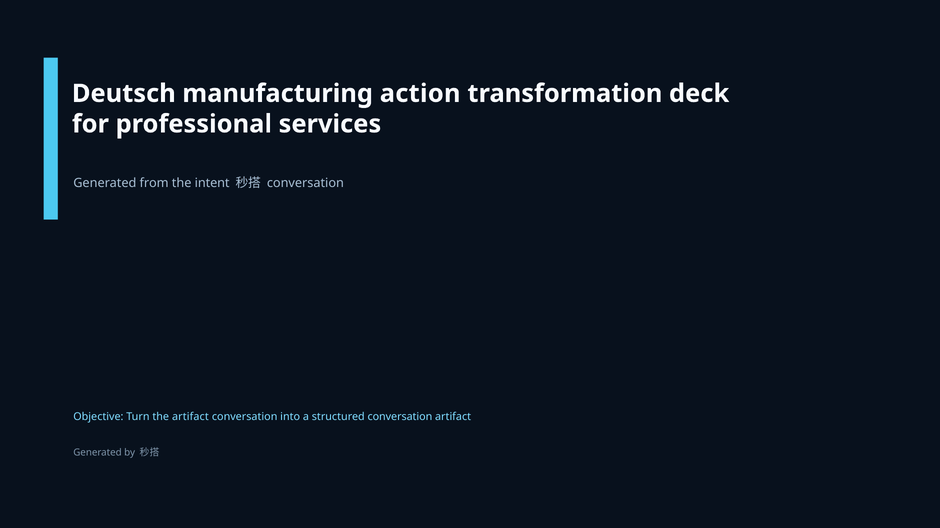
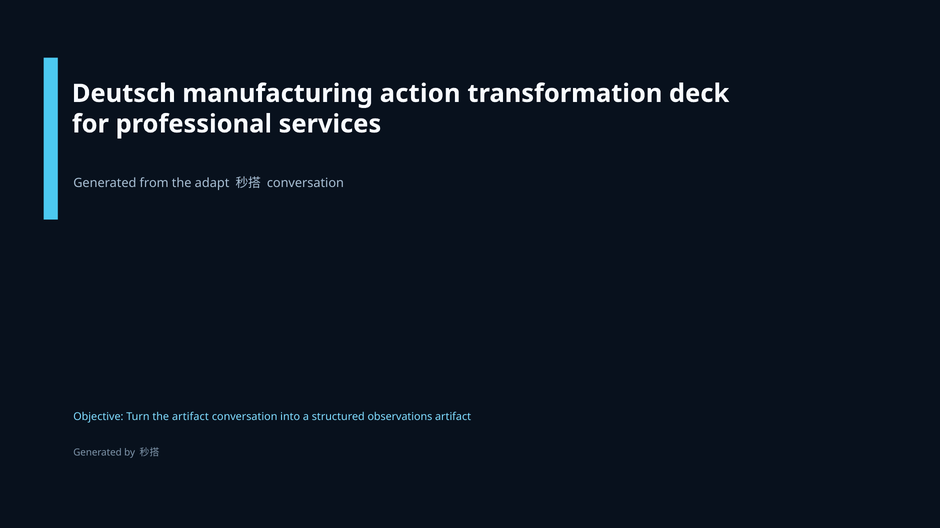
intent: intent -> adapt (212, 183)
structured conversation: conversation -> observations (400, 417)
